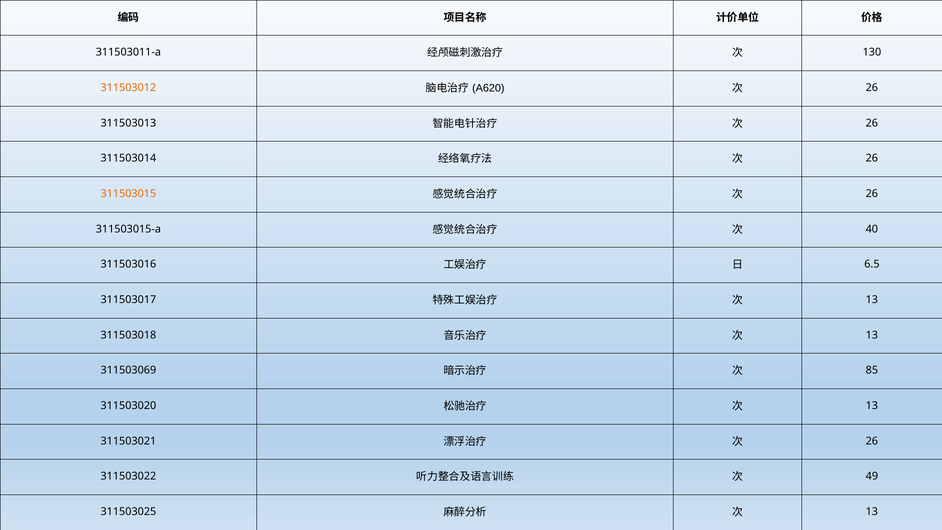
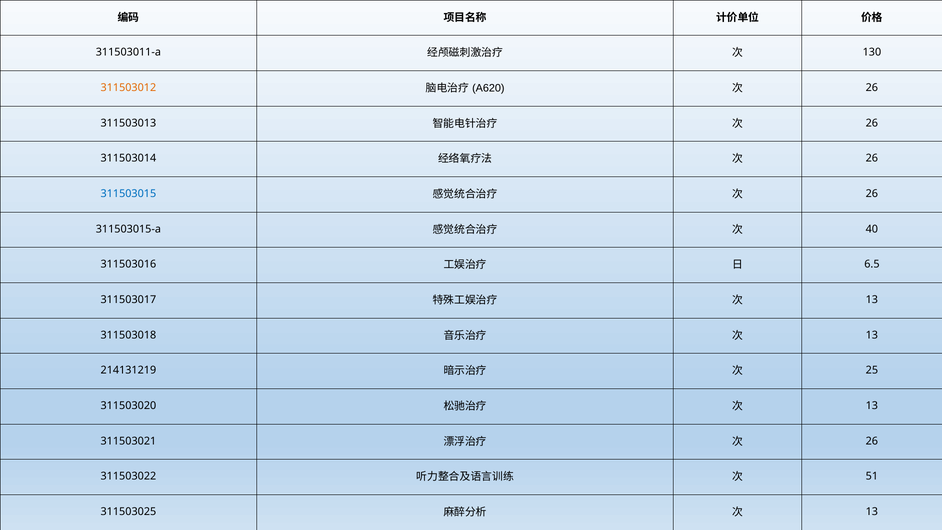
311503015 colour: orange -> blue (128, 194)
311503069: 311503069 -> 214131219 (128, 370)
85: 85 -> 25 (872, 370)
49: 49 -> 51 (872, 476)
